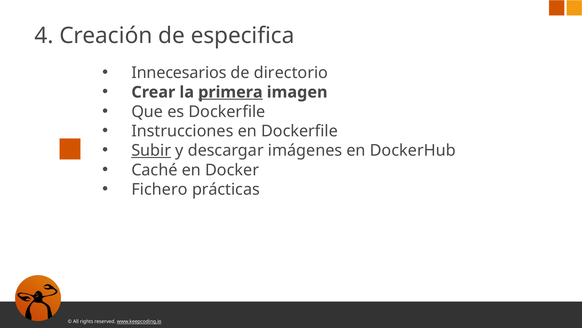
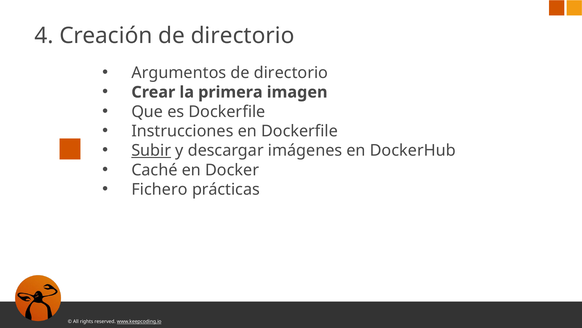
Creación de especifica: especifica -> directorio (243, 36)
Innecesarios: Innecesarios -> Argumentos (179, 73)
primera underline: present -> none (230, 92)
